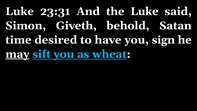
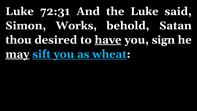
23:31: 23:31 -> 72:31 (55, 11)
Giveth: Giveth -> Works (76, 26)
time: time -> thou (18, 40)
have underline: none -> present (108, 40)
